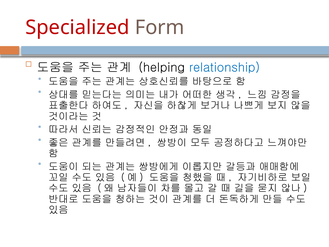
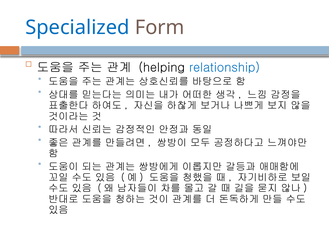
Specialized colour: red -> blue (77, 27)
